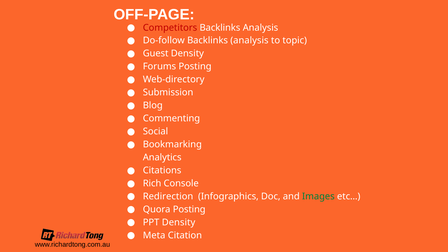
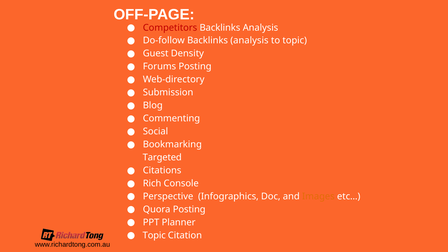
Analytics: Analytics -> Targeted (162, 157)
Redirection: Redirection -> Perspective (168, 196)
Images colour: green -> orange (318, 196)
PPT Density: Density -> Planner (179, 222)
Meta: Meta -> Topic (154, 235)
